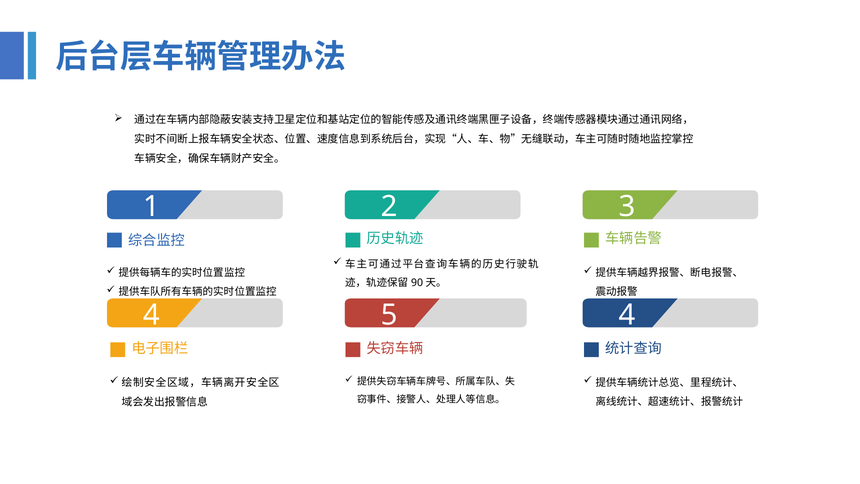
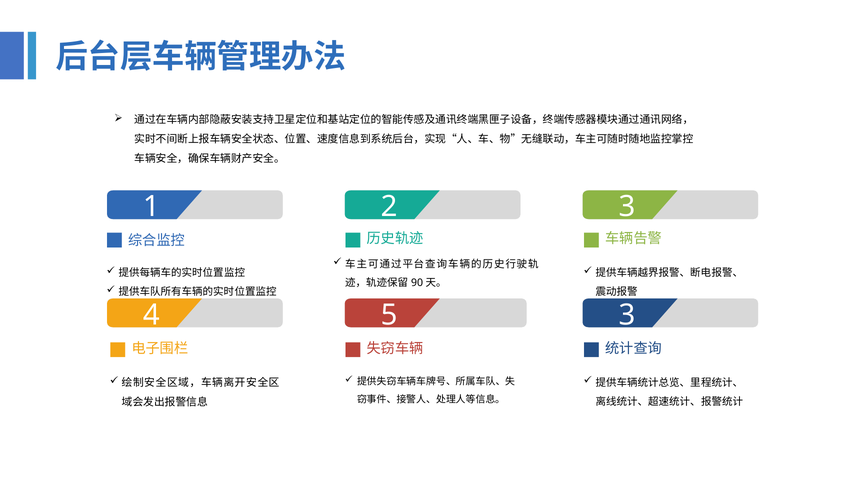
5 4: 4 -> 3 (627, 315)
